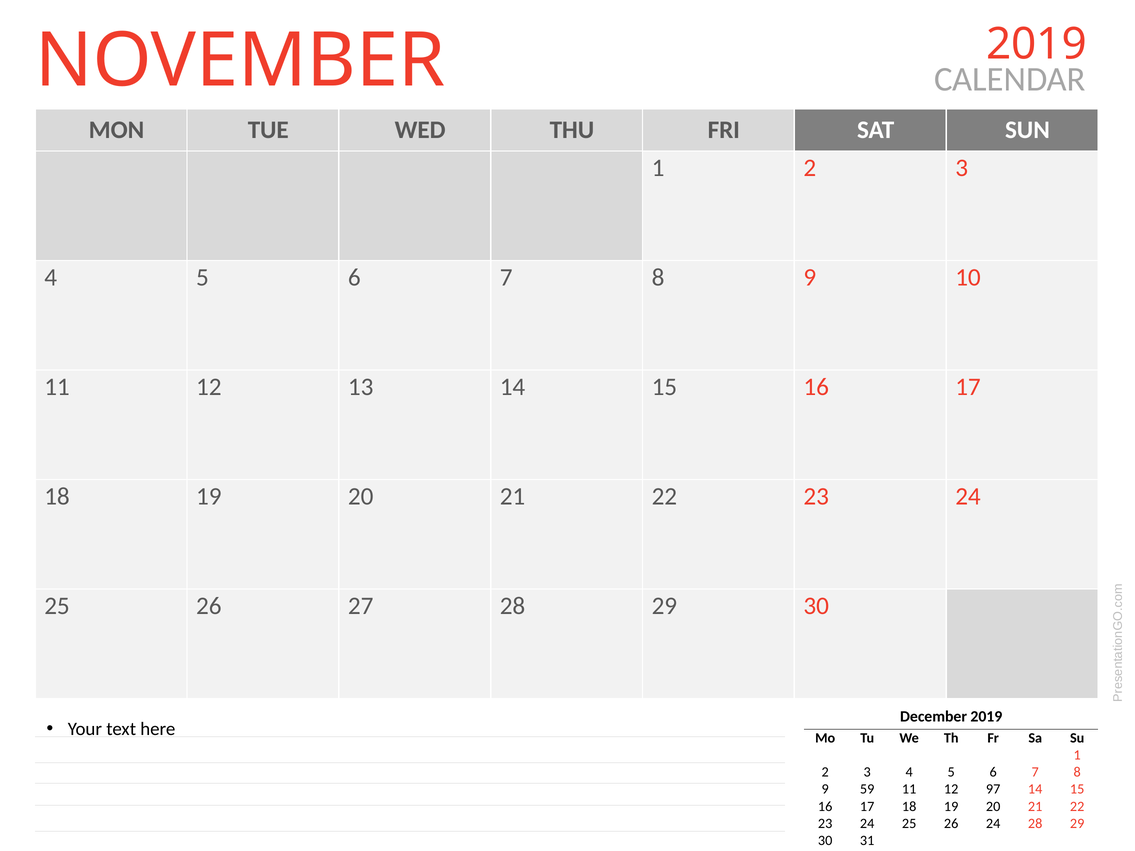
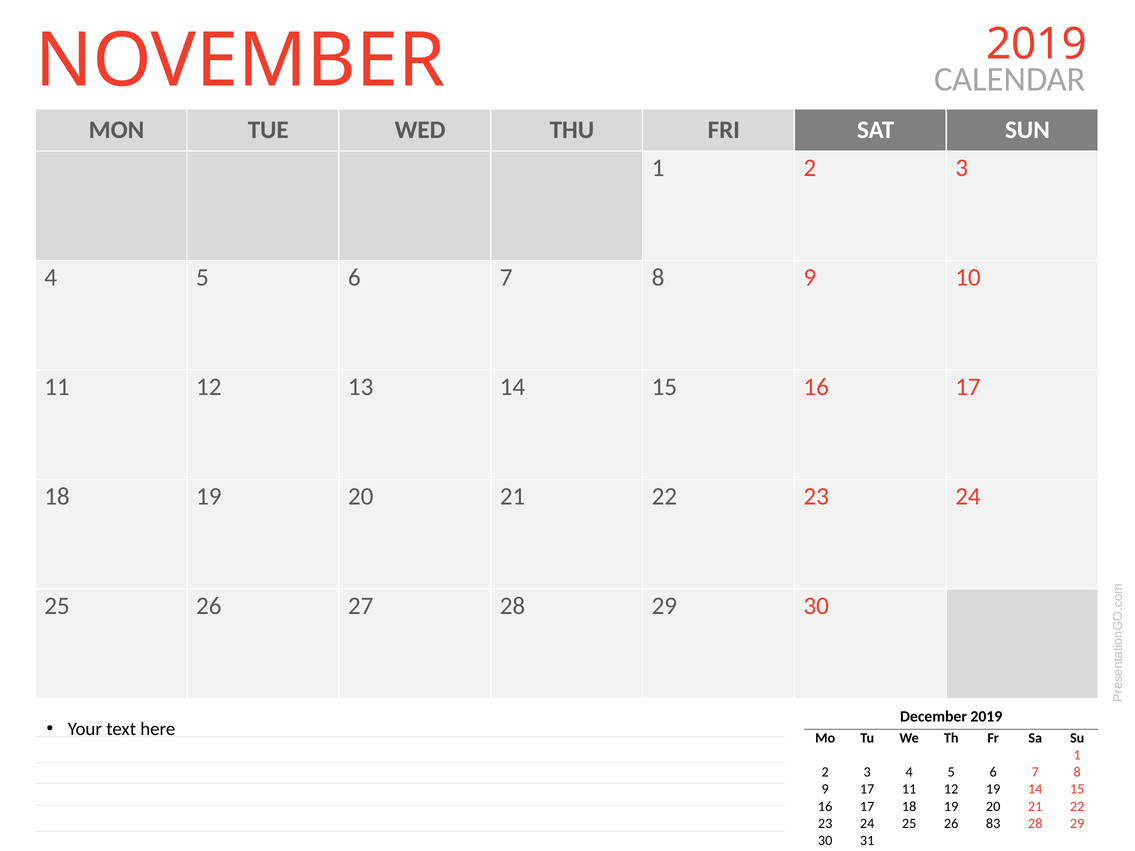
9 59: 59 -> 17 (867, 789)
12 97: 97 -> 19 (993, 789)
26 24: 24 -> 83 (993, 824)
